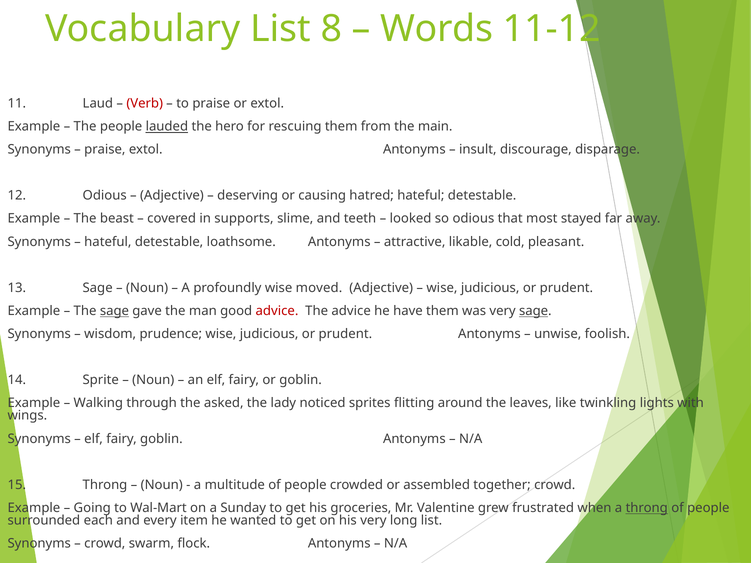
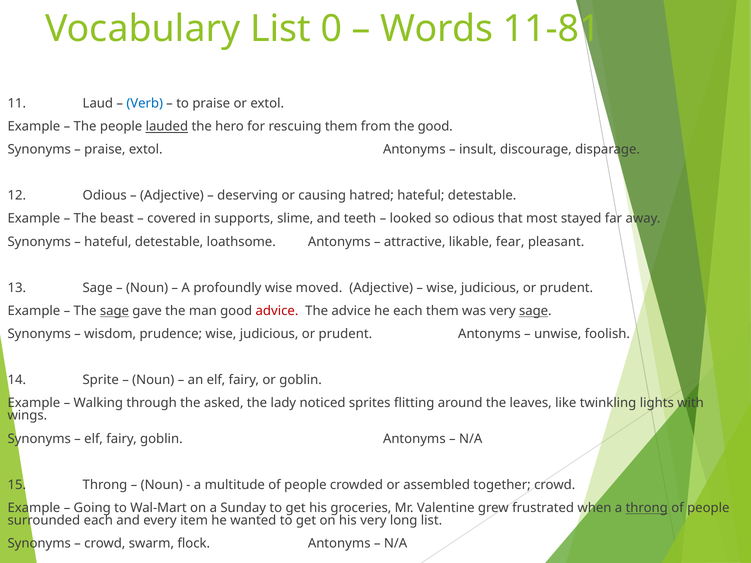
8: 8 -> 0 (331, 29)
11-12: 11-12 -> 11-81 (552, 29)
Verb colour: red -> blue (145, 103)
the main: main -> good (435, 126)
cold: cold -> fear (510, 242)
he have: have -> each (408, 311)
